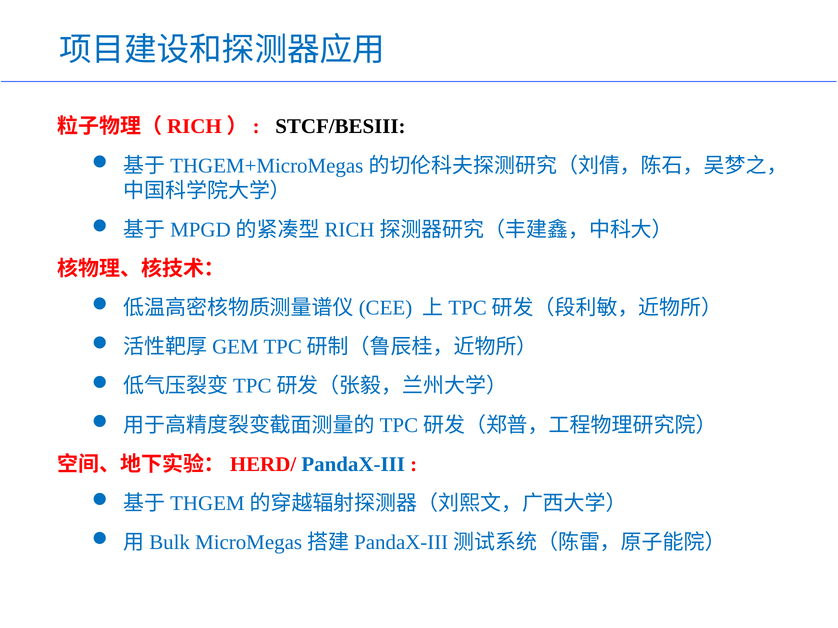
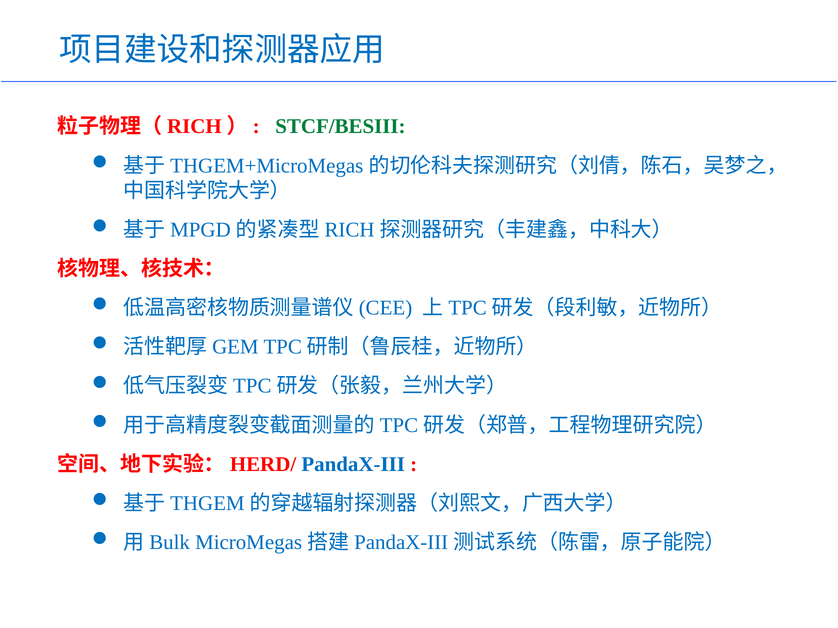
STCF/BESIII colour: black -> green (340, 127)
